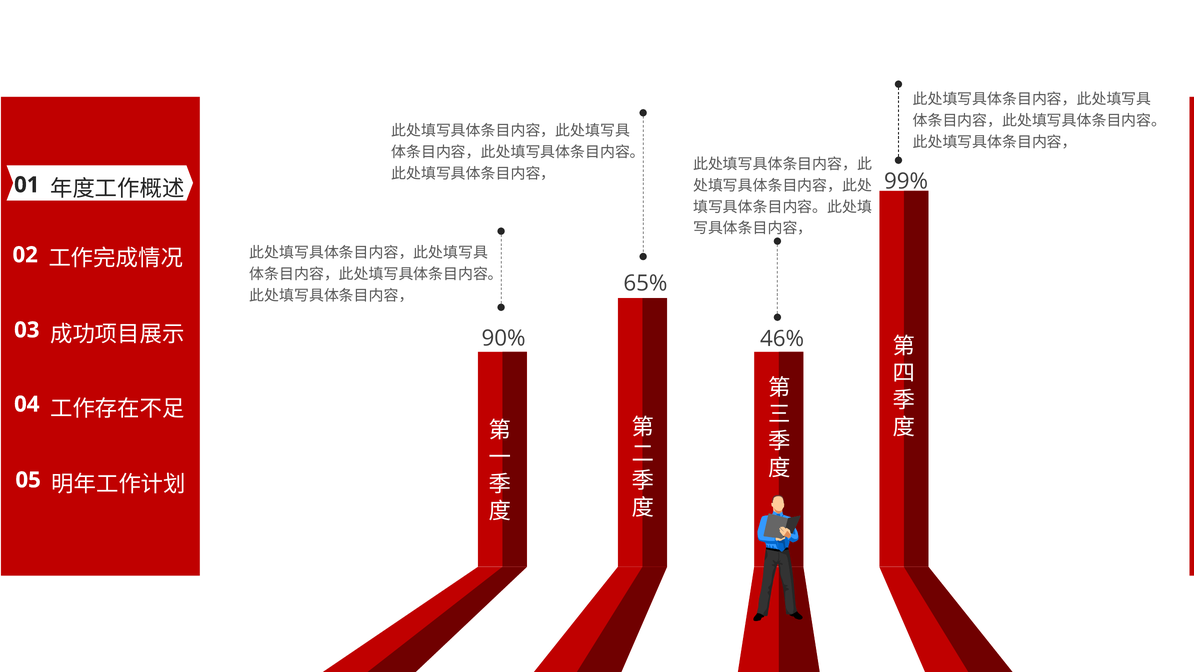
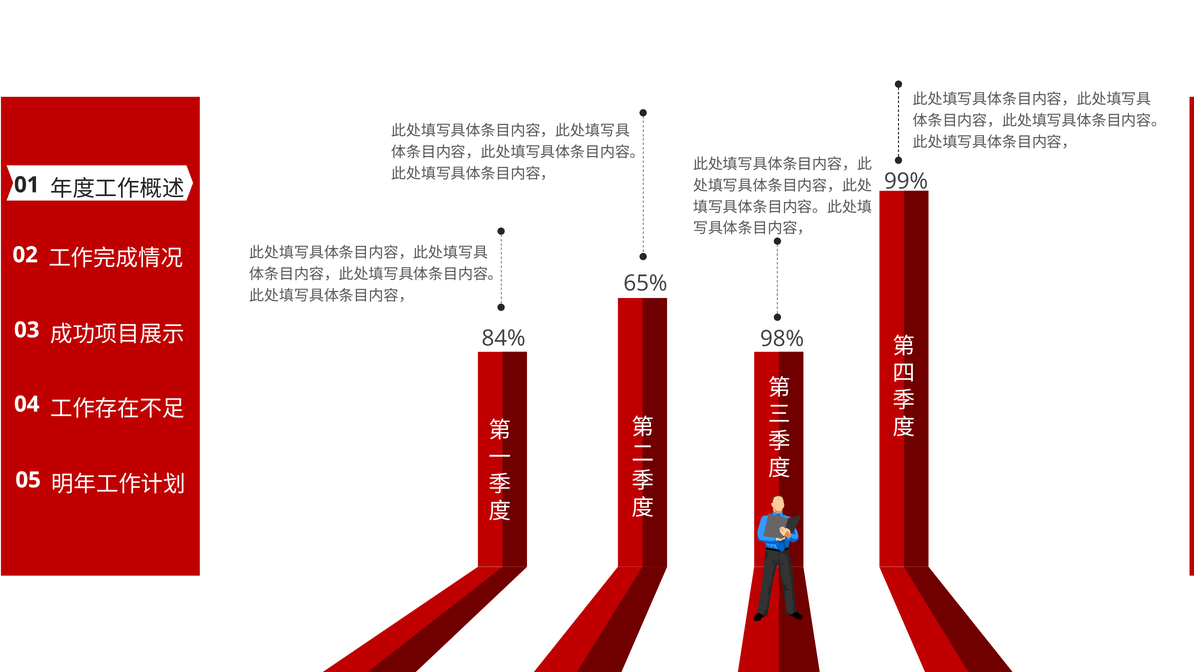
90%: 90% -> 84% (504, 338)
46%: 46% -> 98% (782, 339)
